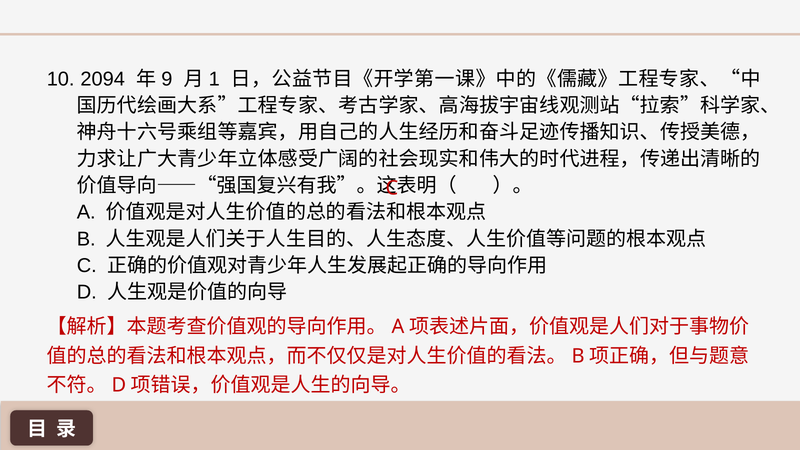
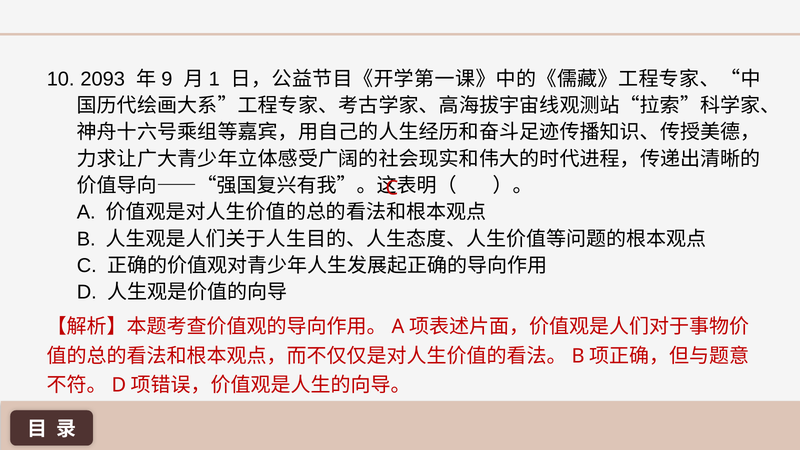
2094: 2094 -> 2093 (103, 79)
